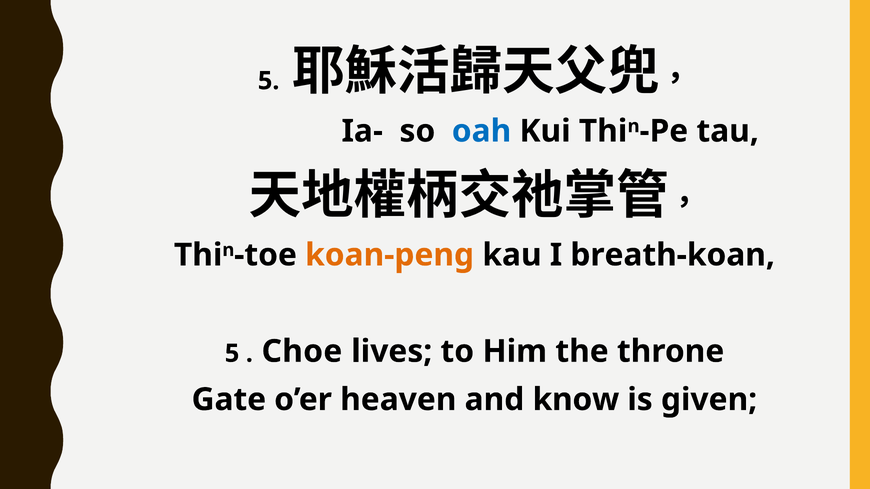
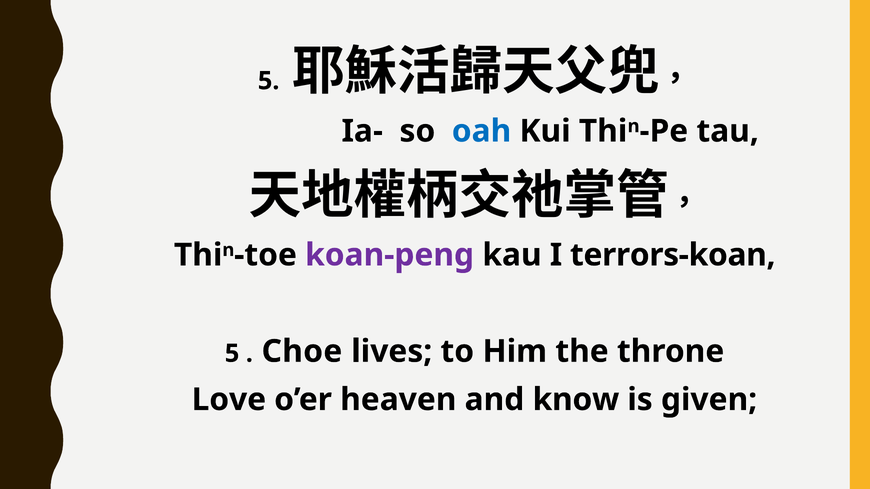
koan-peng colour: orange -> purple (390, 255)
breath-koan: breath-koan -> terrors-koan (673, 255)
Gate: Gate -> Love (229, 400)
